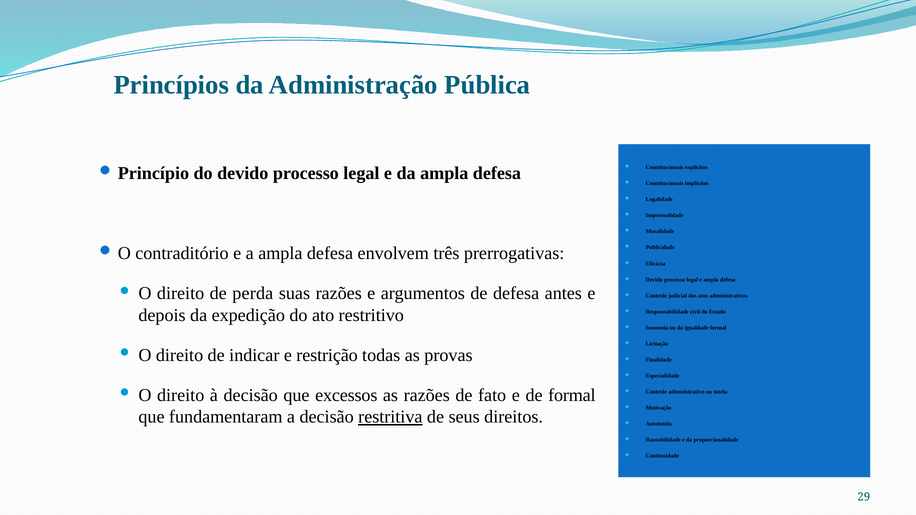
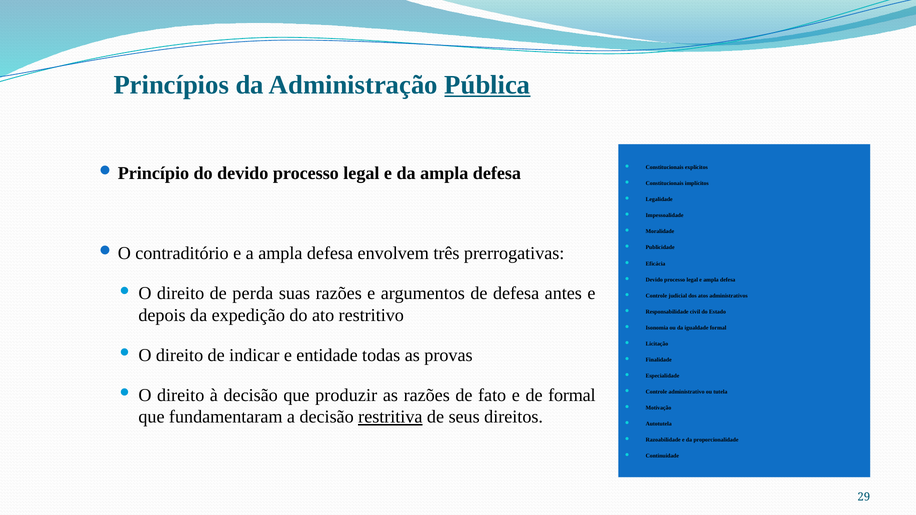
Pública underline: none -> present (487, 85)
restrição: restrição -> entidade (327, 355)
excessos: excessos -> produzir (346, 395)
